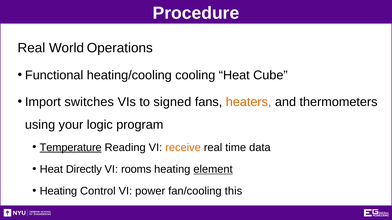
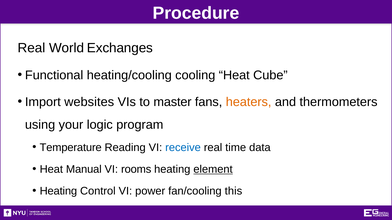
Operations: Operations -> Exchanges (120, 48)
switches: switches -> websites (89, 102)
signed: signed -> master (173, 102)
Temperature underline: present -> none (71, 148)
receive colour: orange -> blue (183, 148)
Directly: Directly -> Manual (84, 170)
